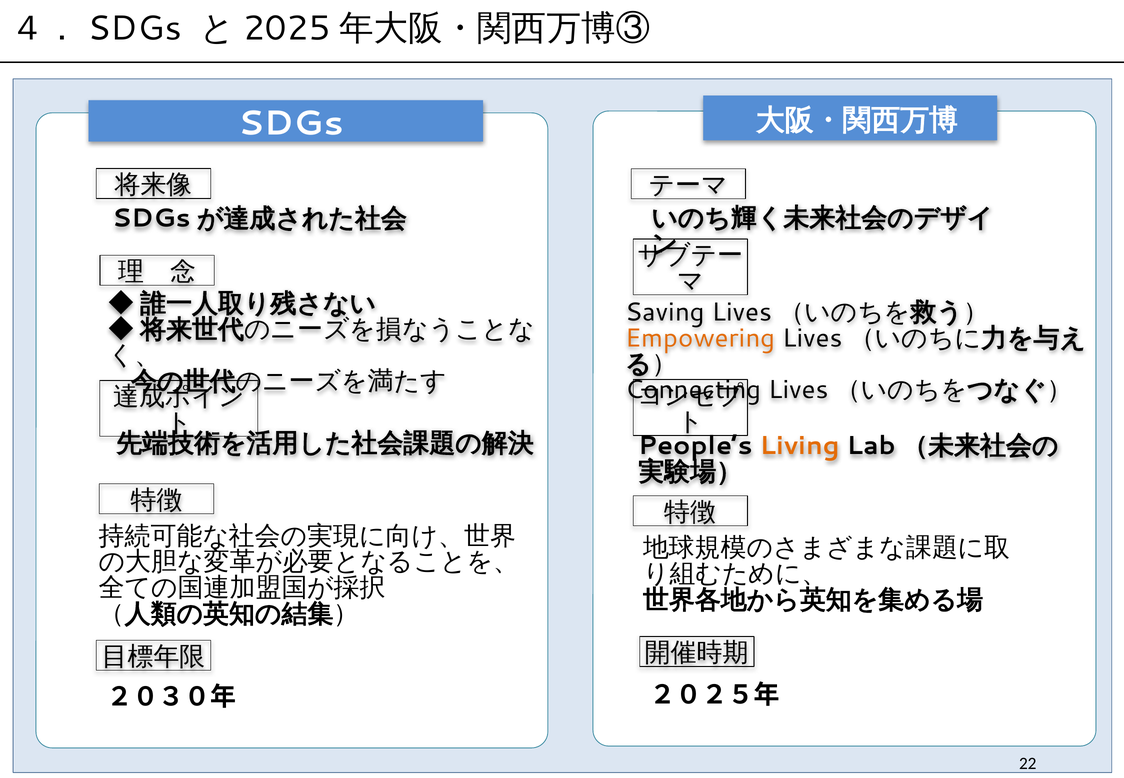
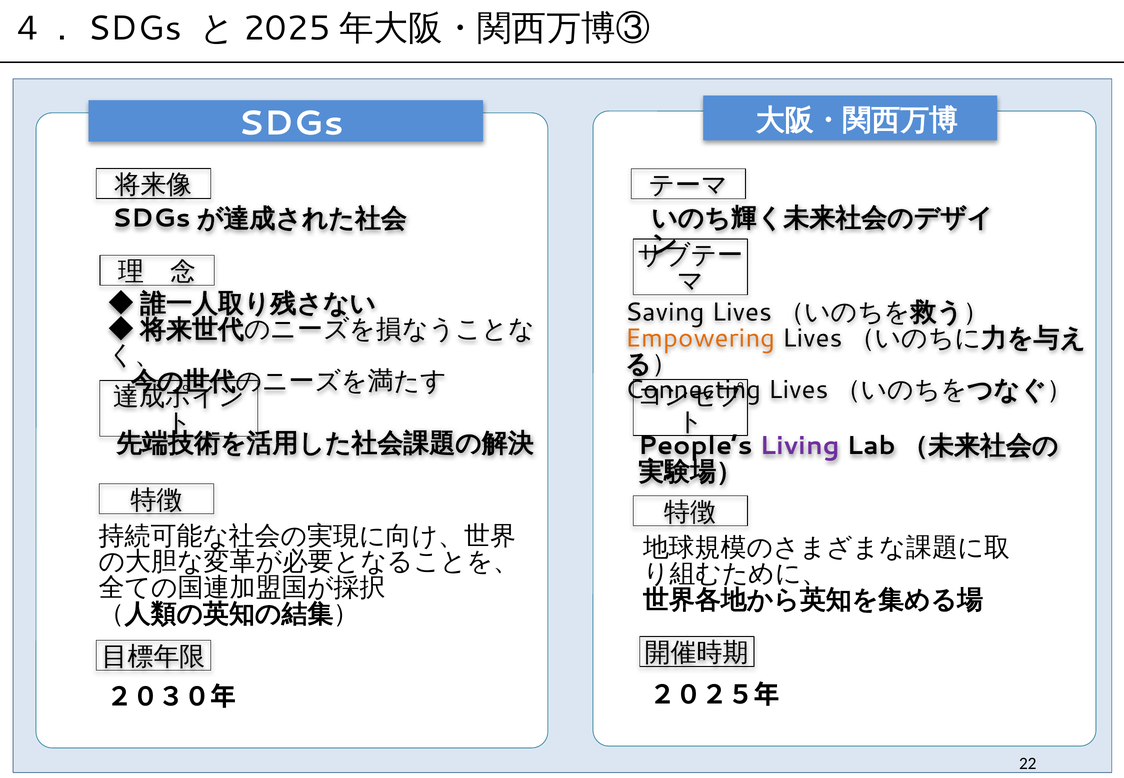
Living colour: orange -> purple (800, 446)
